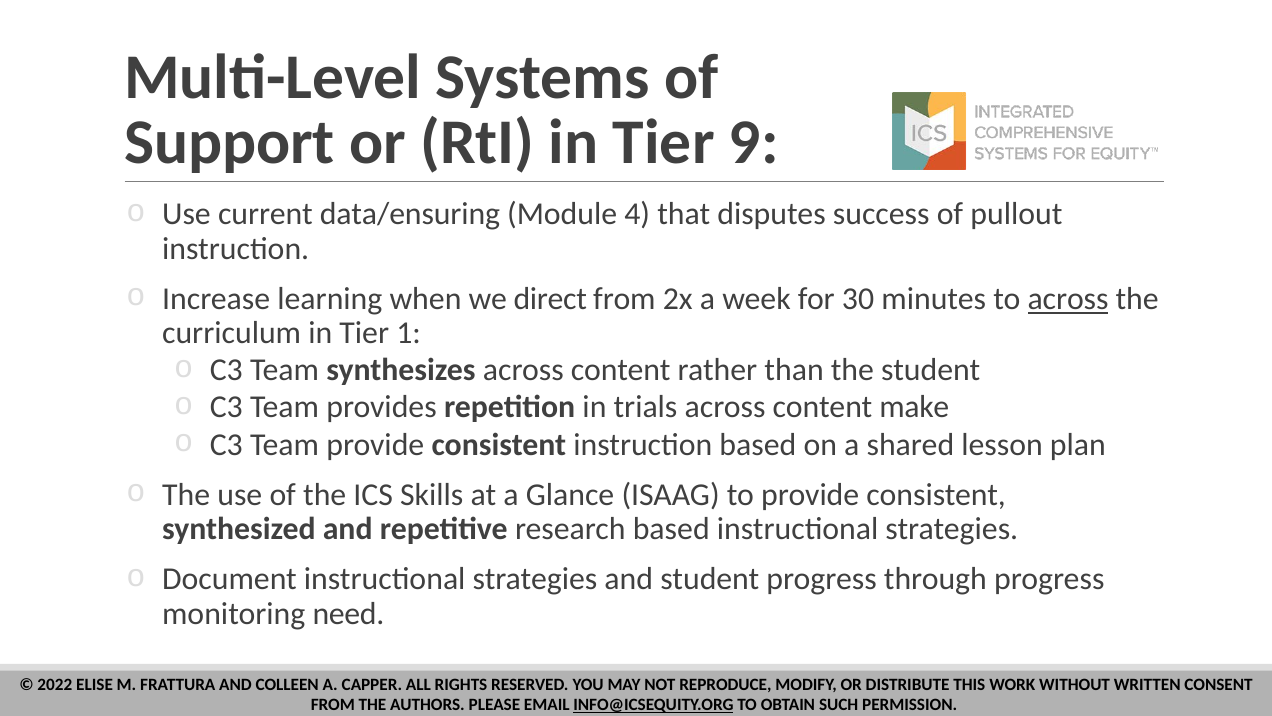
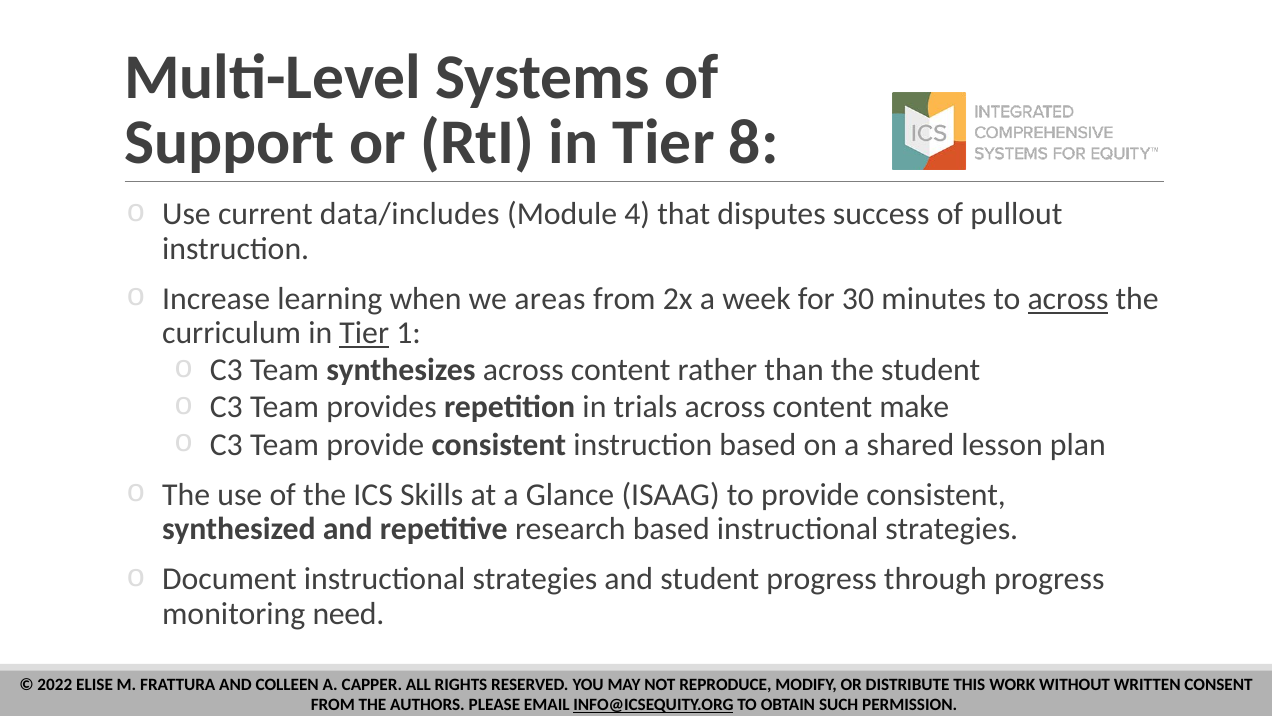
9: 9 -> 8 (754, 143)
data/ensuring: data/ensuring -> data/includes (410, 214)
direct: direct -> areas (550, 299)
Tier underline: none -> present (364, 333)
